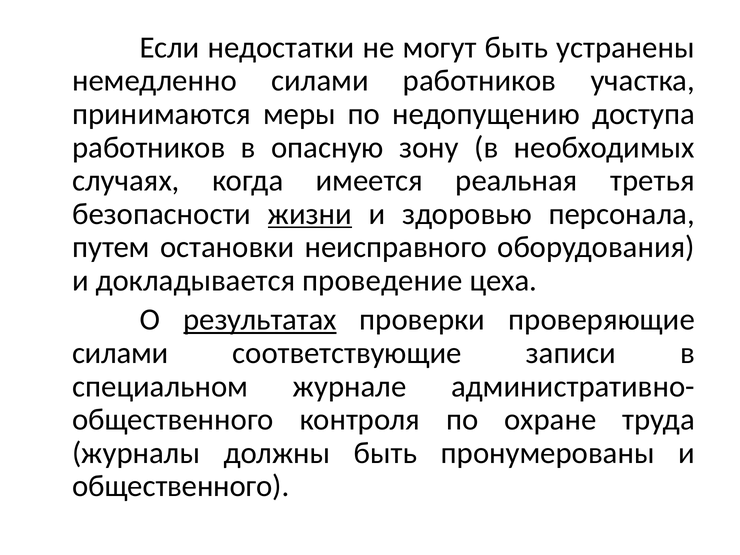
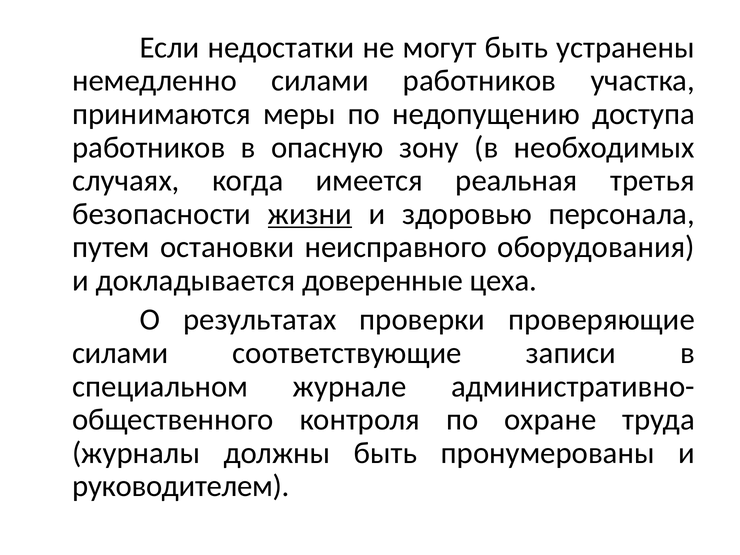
проведение: проведение -> доверенные (383, 281)
результатах underline: present -> none (260, 320)
общественного: общественного -> руководителем (181, 486)
